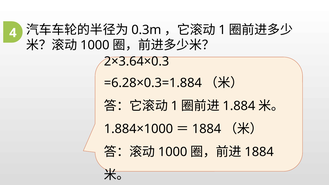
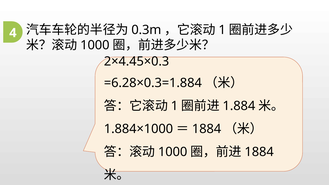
2×3.64×0.3: 2×3.64×0.3 -> 2×4.45×0.3 (137, 61)
